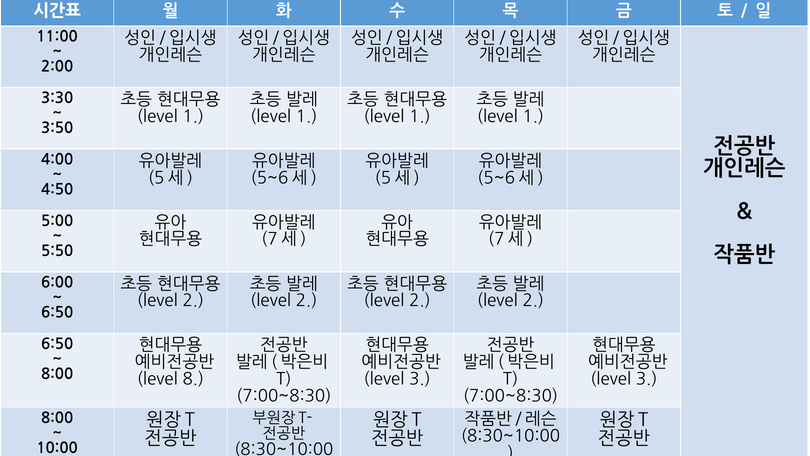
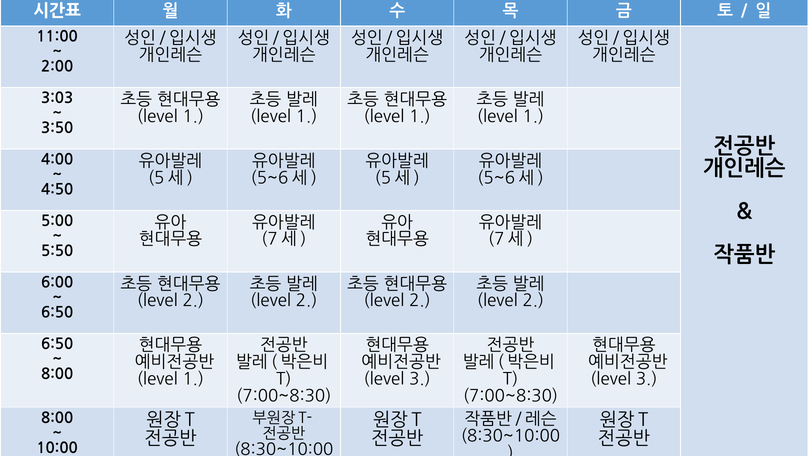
3:30: 3:30 -> 3:03 (57, 98)
8: 8 -> 1 (193, 379)
